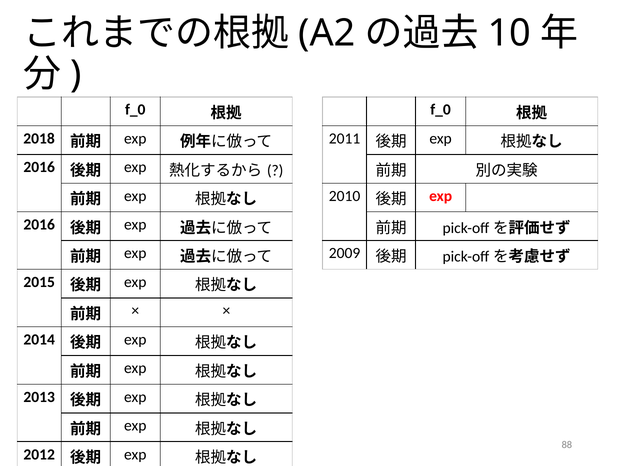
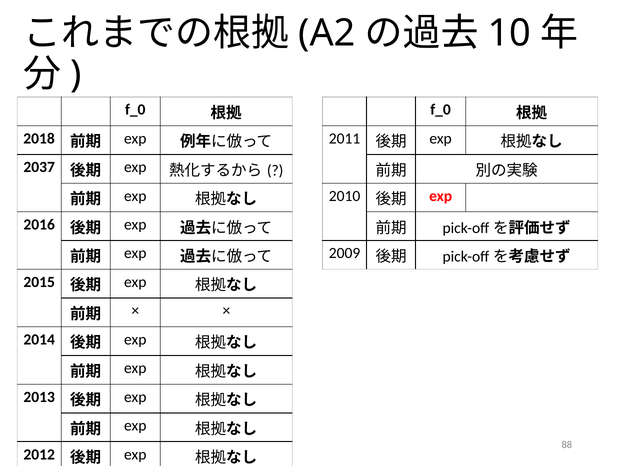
2016: 2016 -> 2037 (39, 167)
